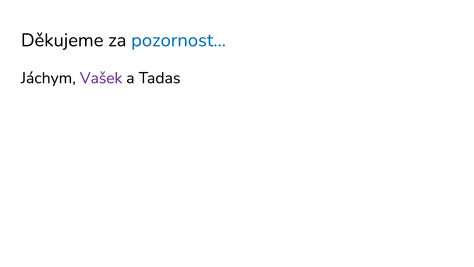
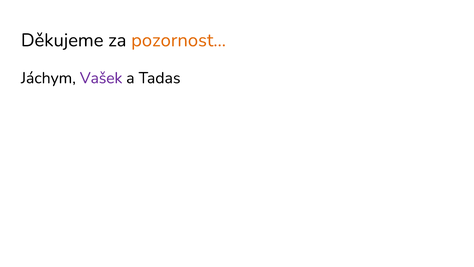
pozornost colour: blue -> orange (179, 40)
